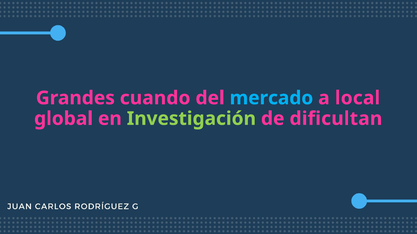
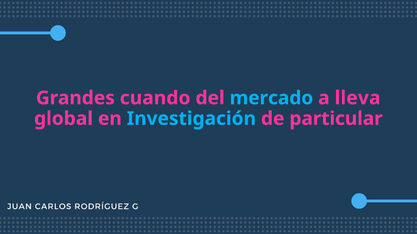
local: local -> lleva (358, 98)
Investigación colour: light green -> light blue (191, 119)
dificultan: dificultan -> particular (336, 119)
